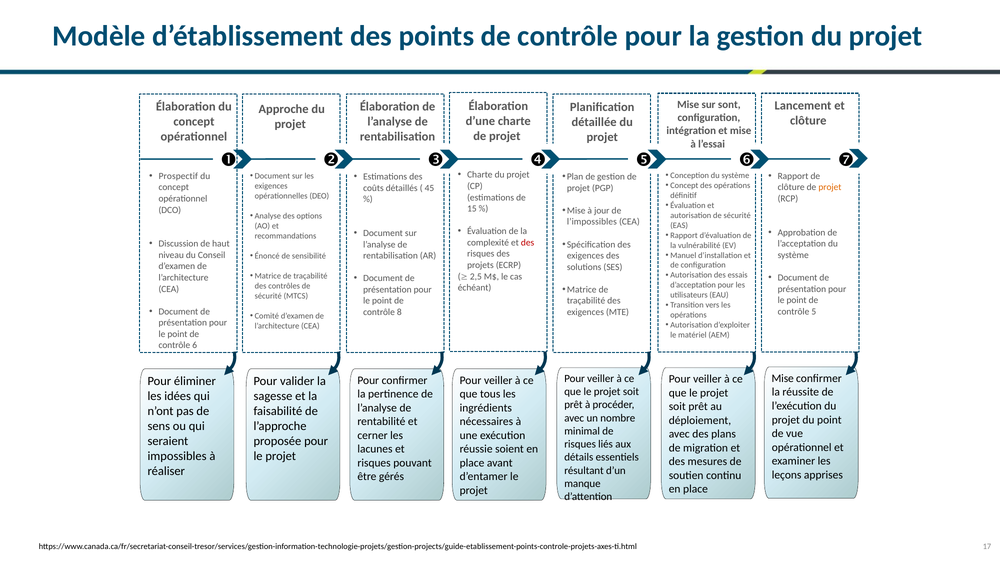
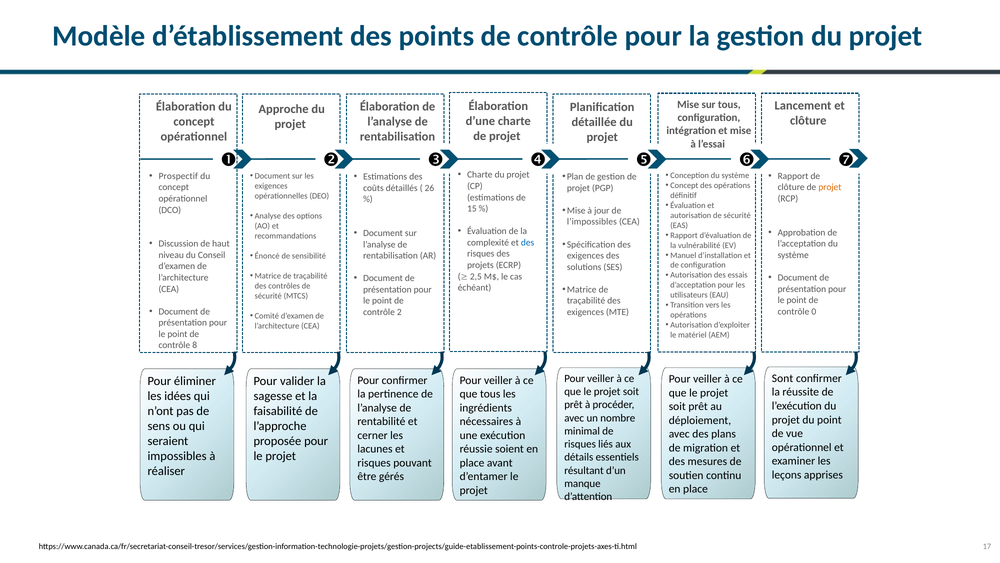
sur sont: sont -> tous (729, 105)
45: 45 -> 26 (429, 188)
des colour: red -> blue (528, 242)
5: 5 -> 0 (814, 311)
8: 8 -> 2 (399, 312)
6: 6 -> 8 (195, 345)
Mise: Mise -> Sont (783, 378)
